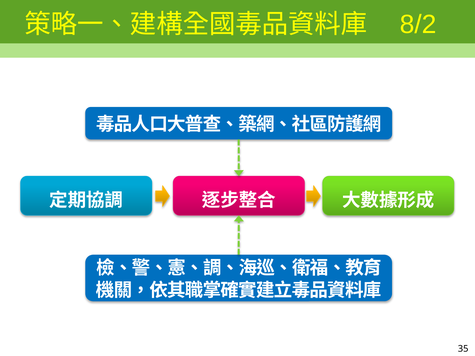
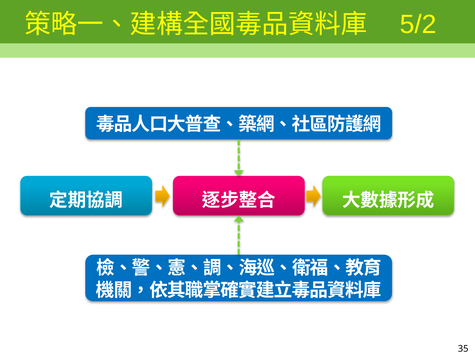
8/2: 8/2 -> 5/2 (418, 24)
